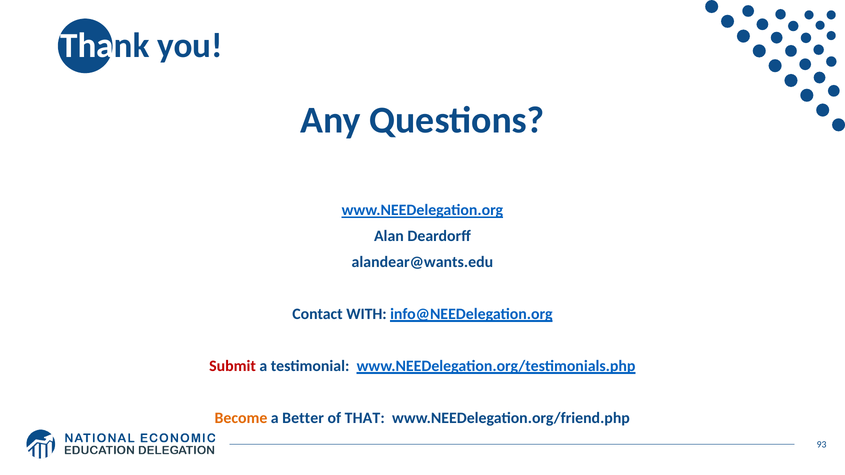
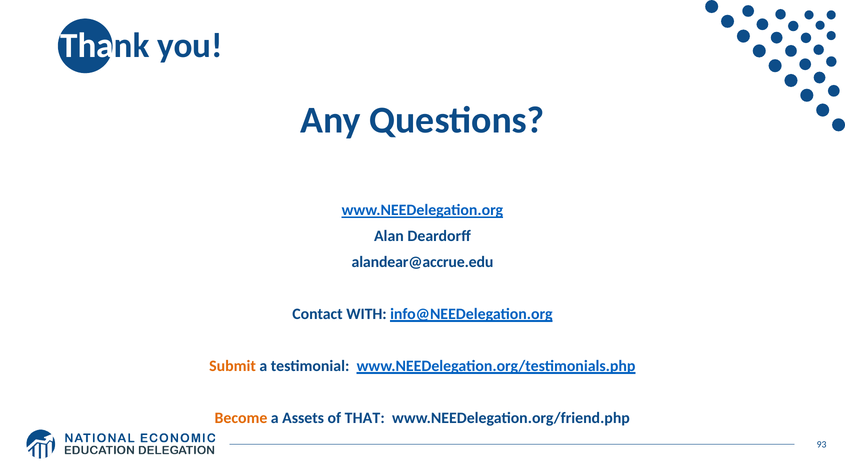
alandear@wants.edu: alandear@wants.edu -> alandear@accrue.edu (422, 262)
Submit colour: red -> orange (233, 366)
Better: Better -> Assets (303, 418)
